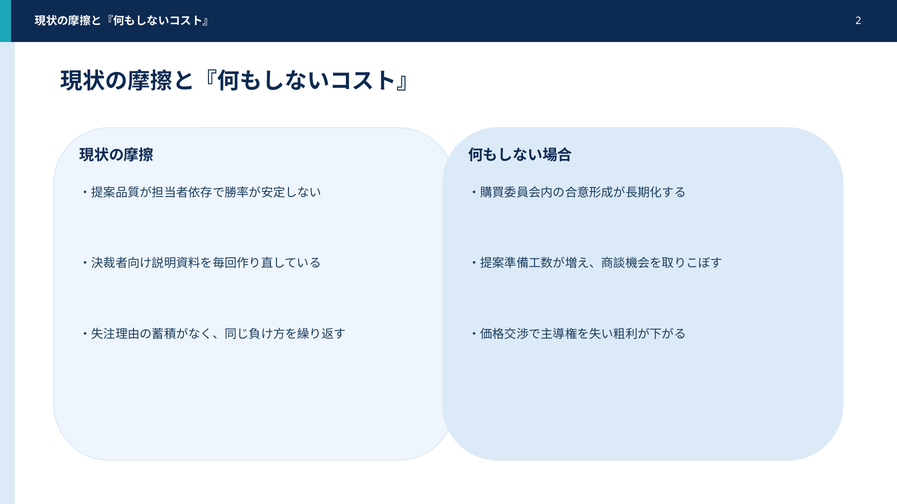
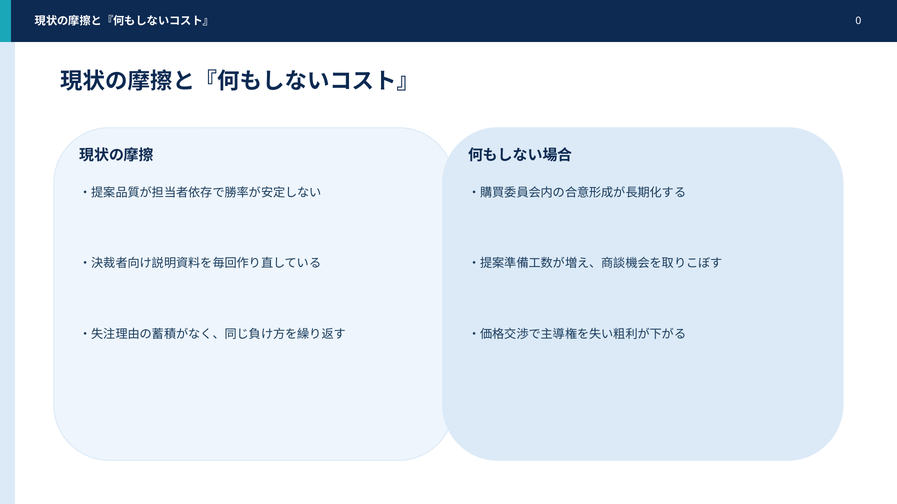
2: 2 -> 0 (858, 21)
